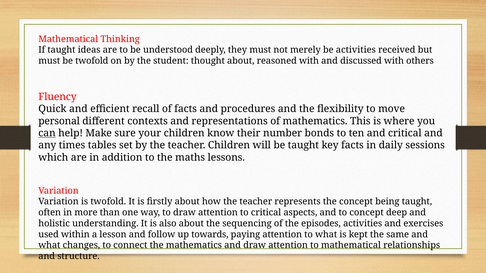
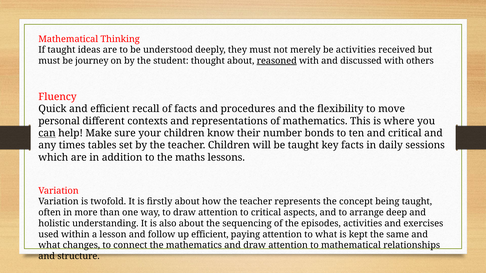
be twofold: twofold -> journey (92, 61)
reasoned underline: none -> present (277, 61)
to concept: concept -> arrange (367, 213)
up towards: towards -> efficient (210, 235)
